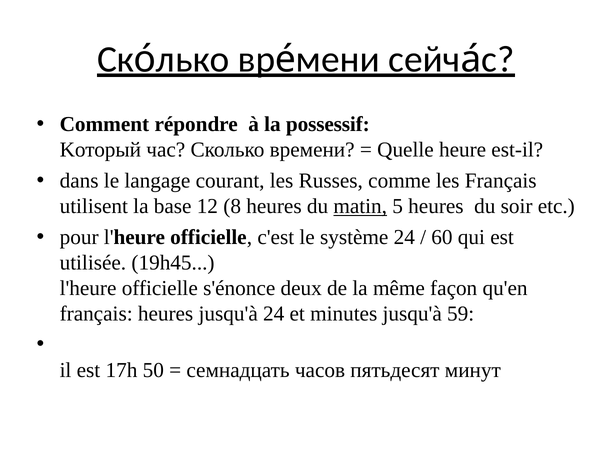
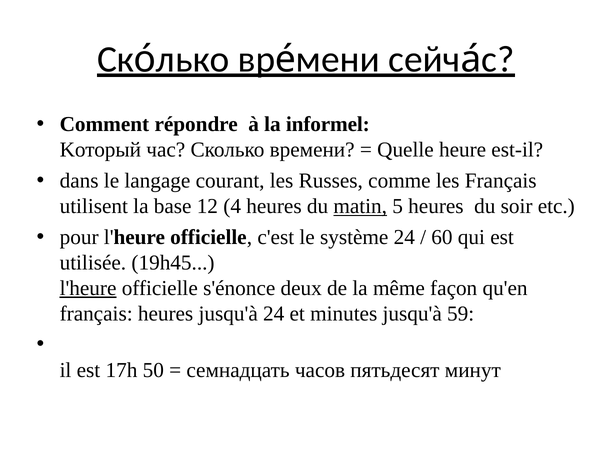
possessif: possessif -> informel (328, 124)
8: 8 -> 4 (232, 206)
l'heure underline: none -> present (88, 288)
